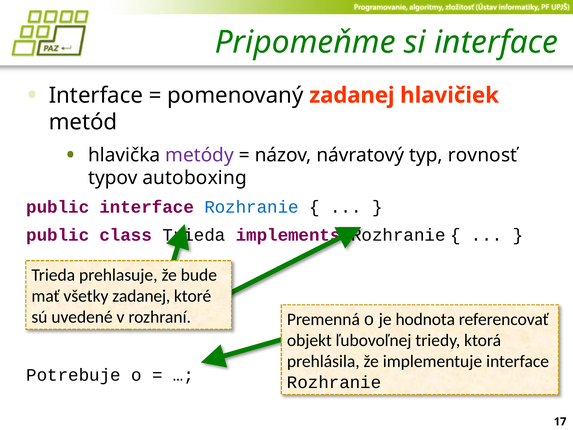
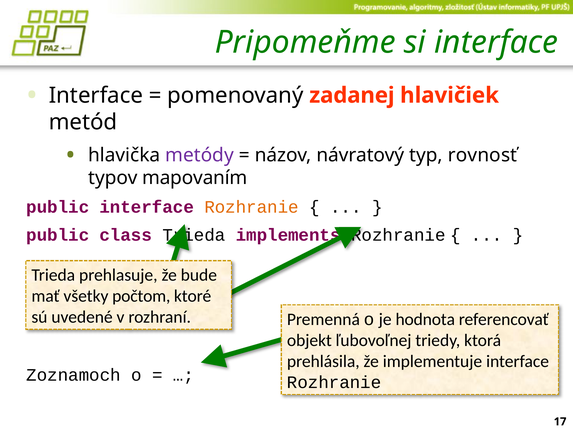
autoboxing: autoboxing -> mapovaním (195, 178)
Rozhranie colour: blue -> orange (252, 207)
všetky zadanej: zadanej -> počtom (141, 296)
Potrebuje: Potrebuje -> Zoznamoch (73, 375)
